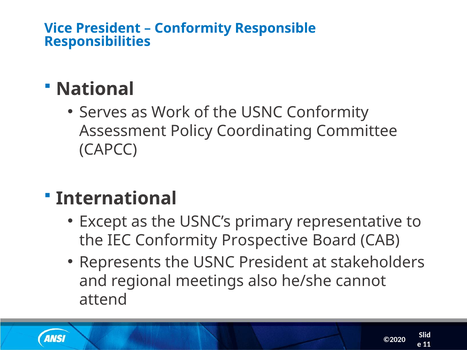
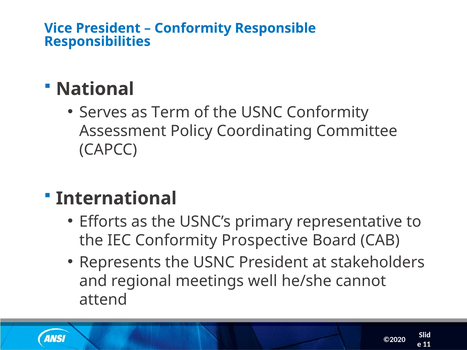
Work: Work -> Term (171, 112)
Except: Except -> Efforts (103, 222)
also: also -> well (263, 281)
